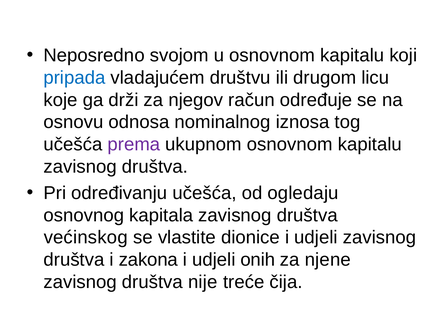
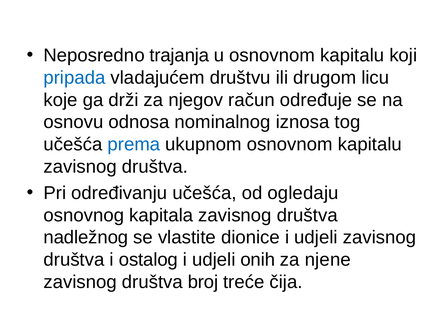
svojom: svojom -> trajanja (179, 55)
prema colour: purple -> blue (134, 145)
većinskog: većinskog -> nadležnog (86, 238)
zakona: zakona -> ostalog (148, 260)
nije: nije -> broj (203, 282)
